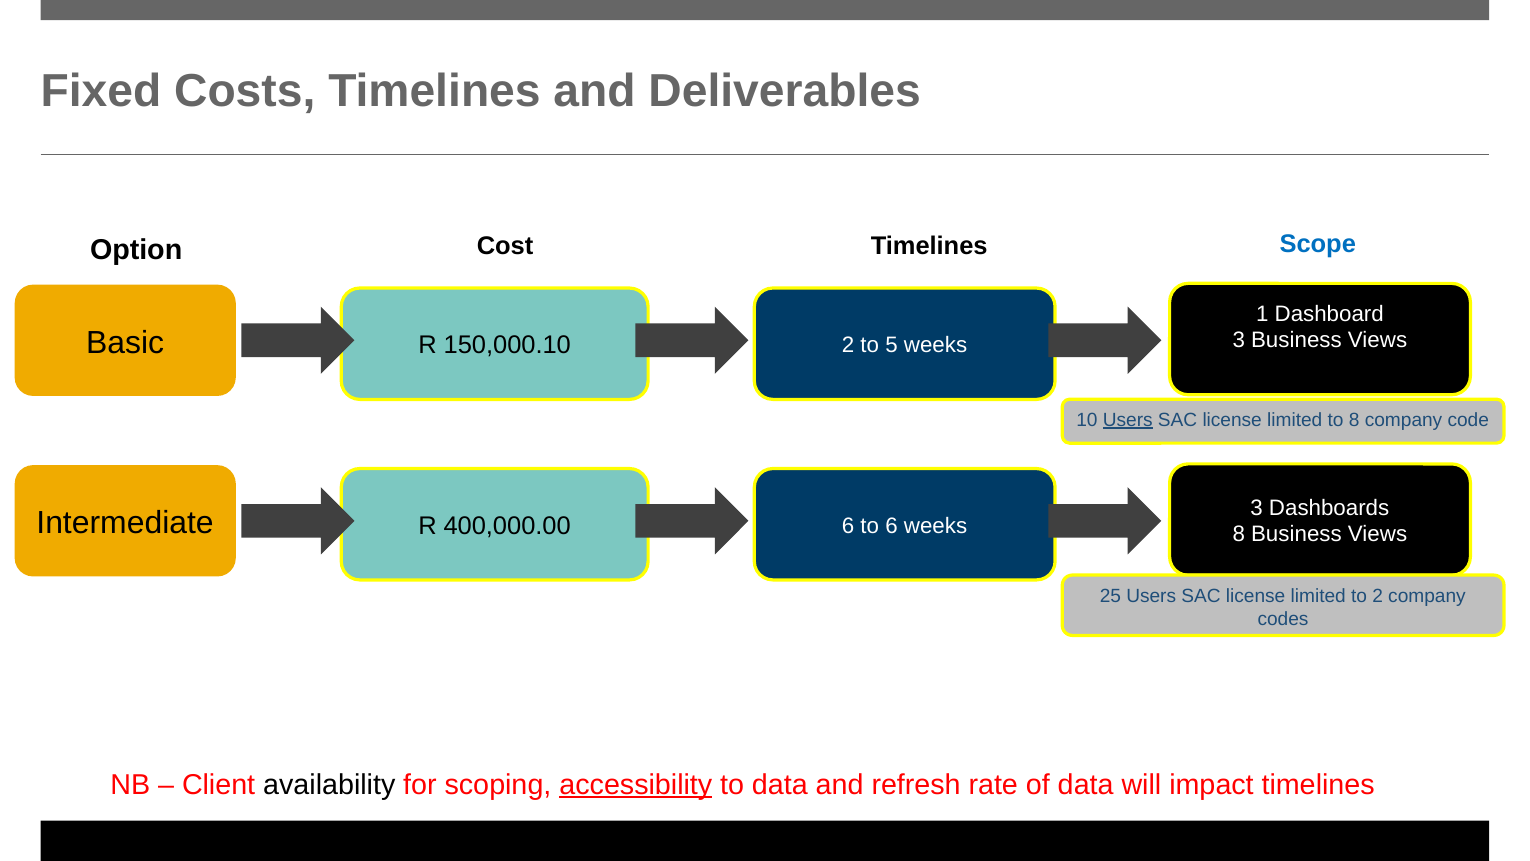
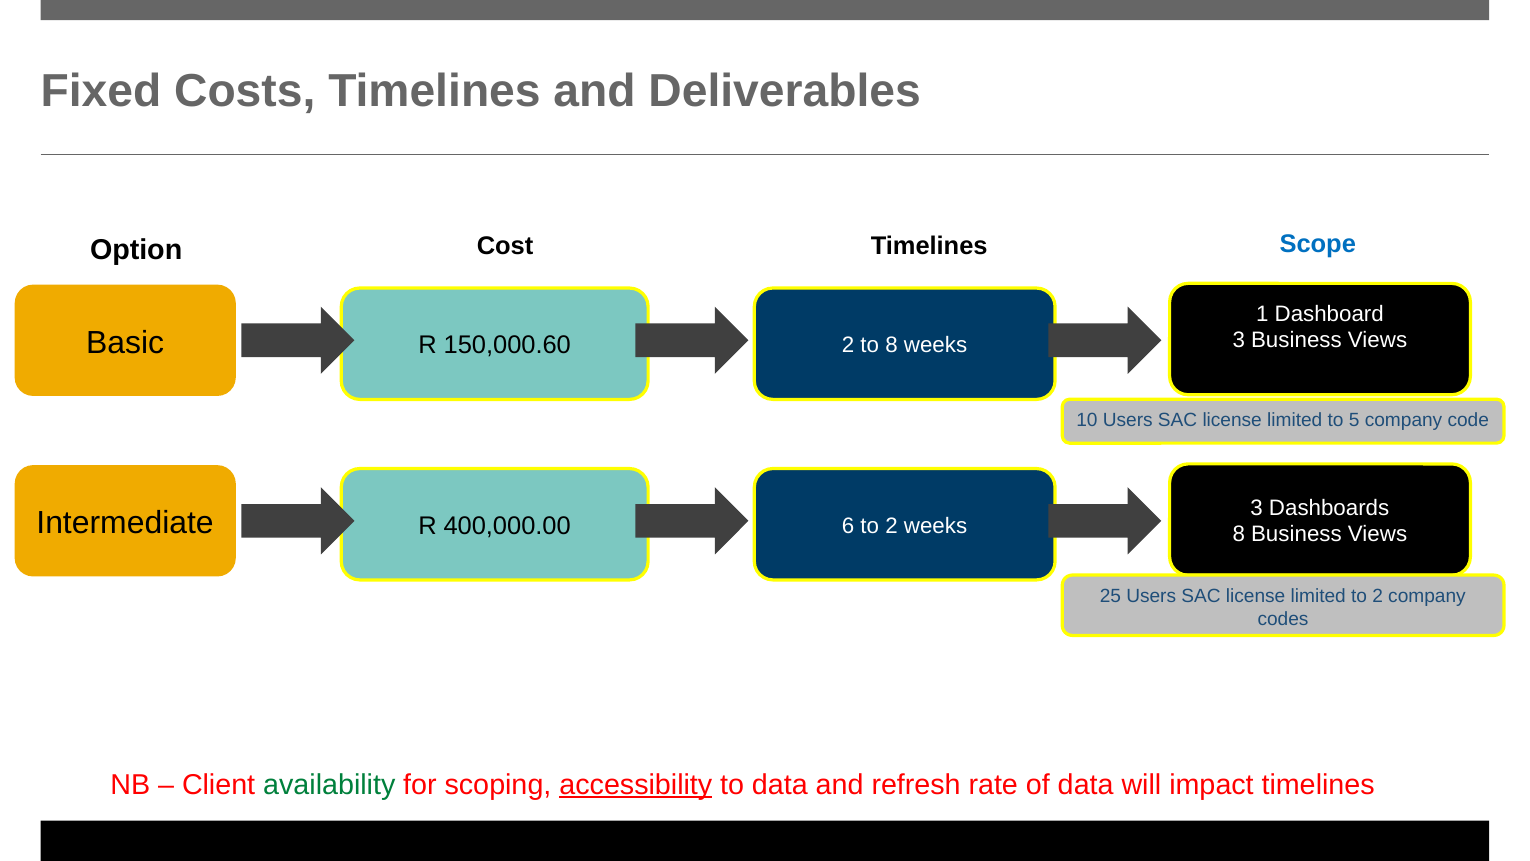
150,000.10: 150,000.10 -> 150,000.60 (507, 345)
to 5: 5 -> 8 (891, 345)
Users underline: present -> none (1128, 420)
to 8: 8 -> 5 (1354, 420)
6 to 6: 6 -> 2 (891, 526)
availability colour: black -> green (329, 784)
